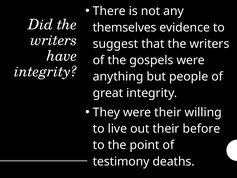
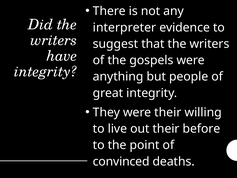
themselves: themselves -> interpreter (124, 27)
testimony: testimony -> convinced (121, 161)
